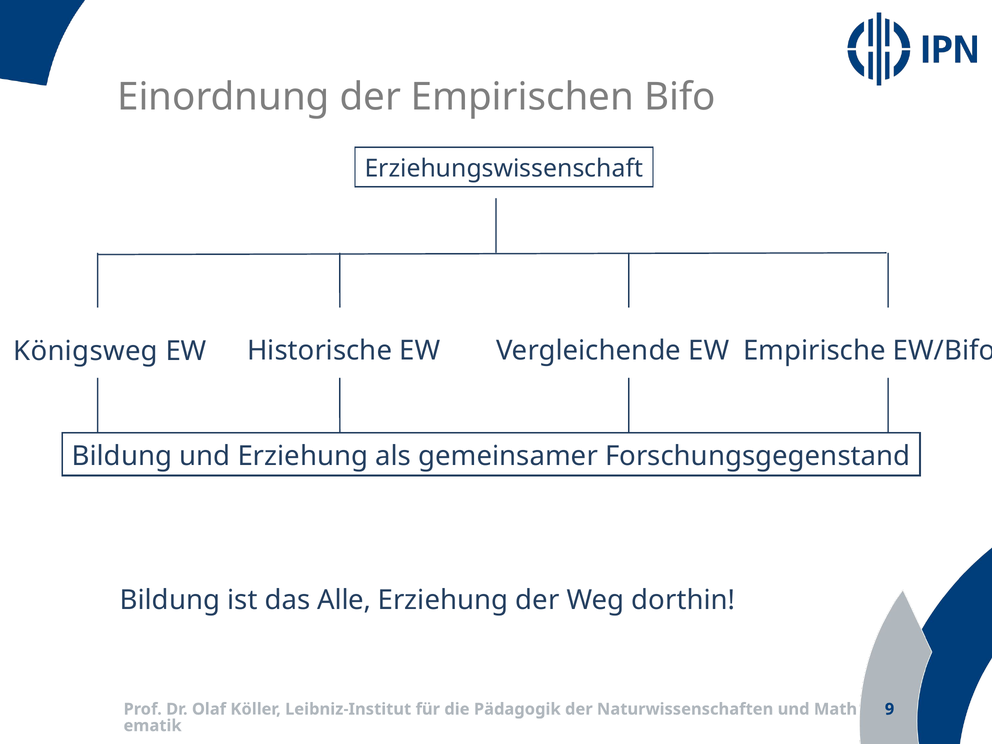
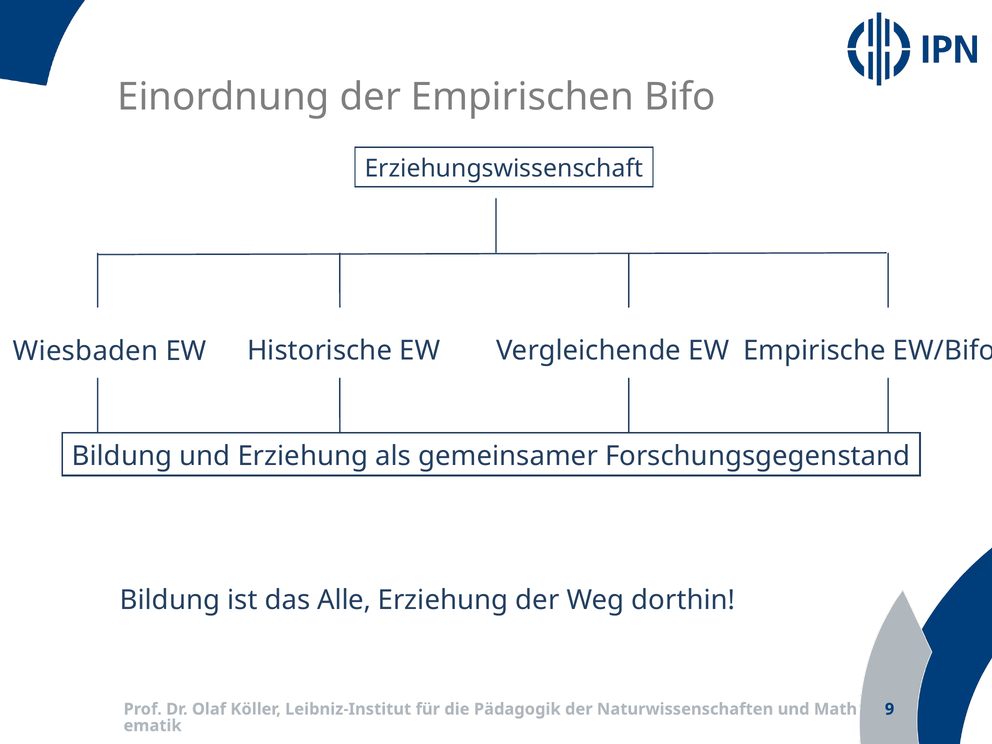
Königsweg: Königsweg -> Wiesbaden (86, 351)
